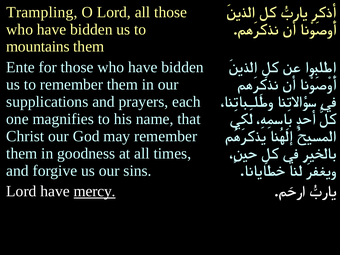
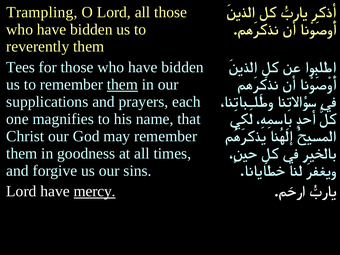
mountains: mountains -> reverently (38, 47)
Ente: Ente -> Tees (21, 67)
them underline: none -> present (122, 84)
